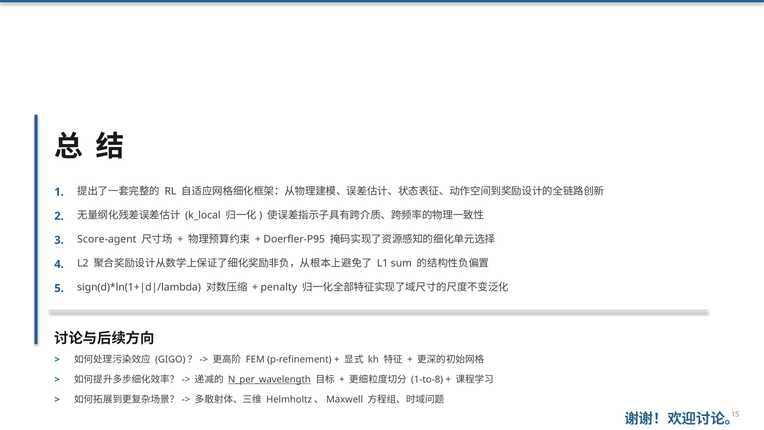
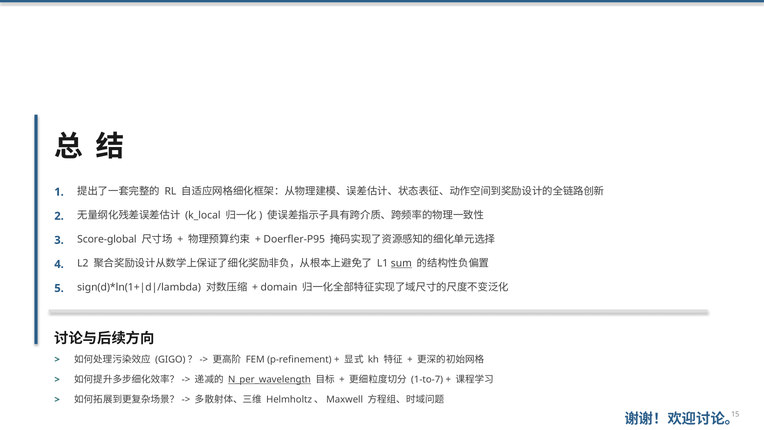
Score-agent: Score-agent -> Score-global (107, 239)
sum underline: none -> present (401, 263)
penalty: penalty -> domain (279, 287)
1-to-8: 1-to-8 -> 1-to-7 (427, 379)
